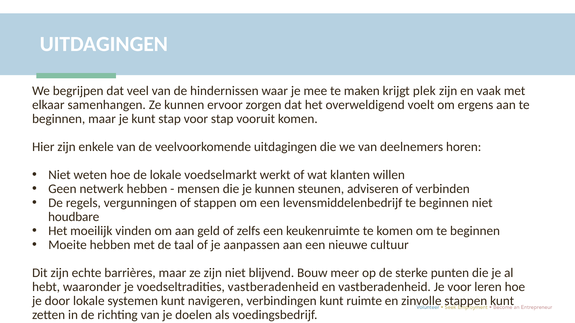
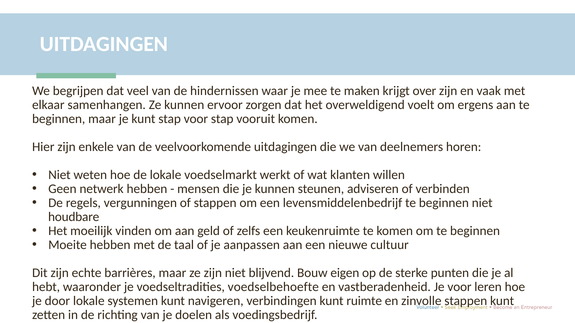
plek: plek -> over (424, 91)
meer: meer -> eigen (345, 273)
voedseltradities vastberadenheid: vastberadenheid -> voedselbehoefte (273, 287)
